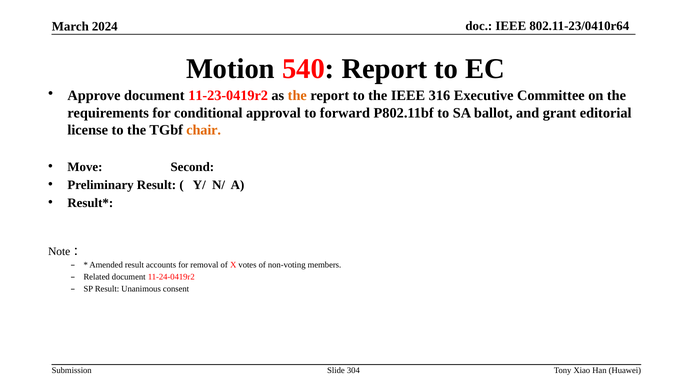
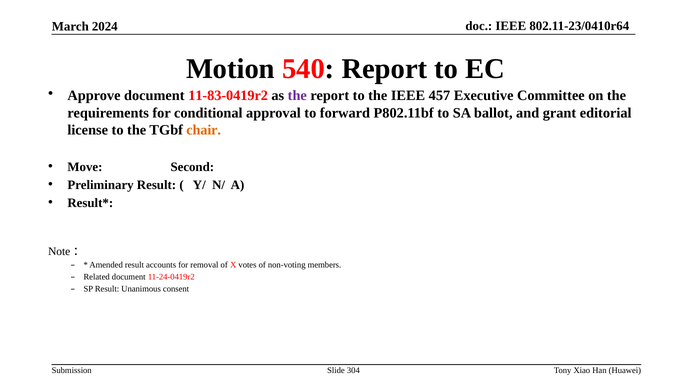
11-23-0419r2: 11-23-0419r2 -> 11-83-0419r2 (228, 96)
the colour: orange -> purple (297, 96)
316: 316 -> 457 (439, 96)
